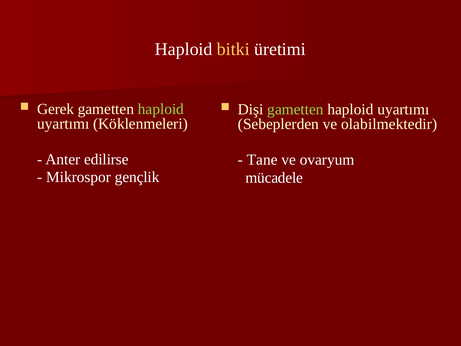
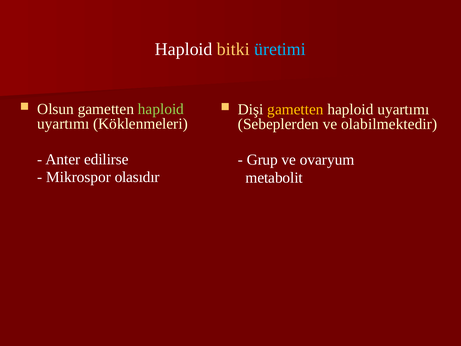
üretimi colour: white -> light blue (280, 49)
Gerek: Gerek -> Olsun (56, 109)
gametten colour: light green -> yellow (295, 109)
Tane: Tane -> Grup (262, 160)
gençlik: gençlik -> olasıdır (137, 177)
mücadele: mücadele -> metabolit (274, 178)
